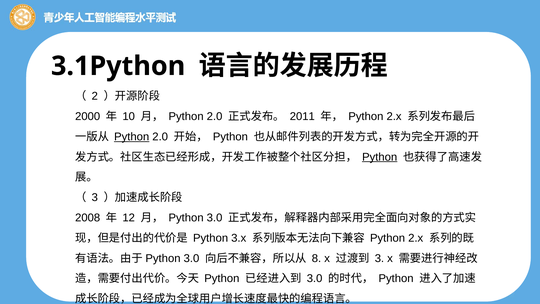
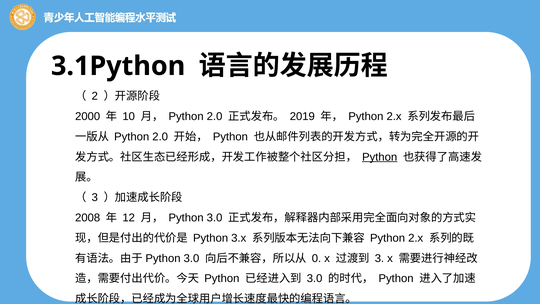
2011: 2011 -> 2019 (302, 116)
Python underline: present -> none (132, 137)
8: 8 -> 0 (316, 258)
